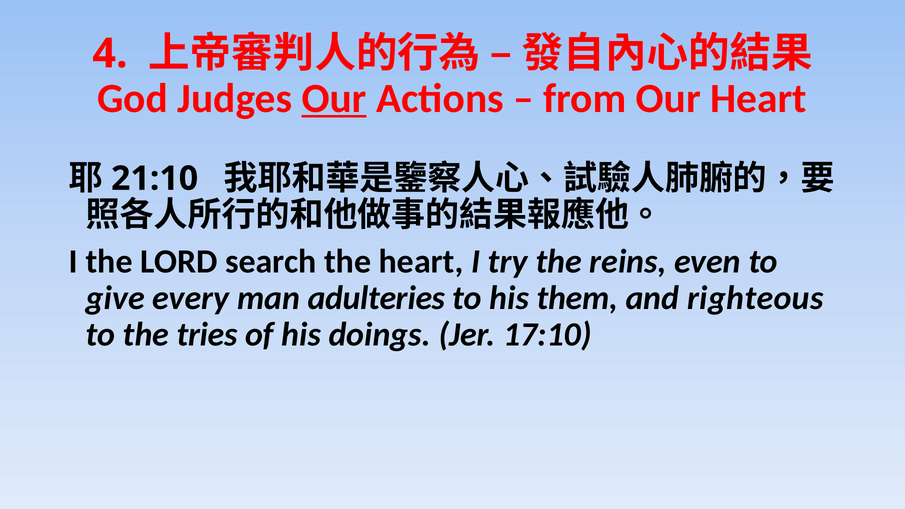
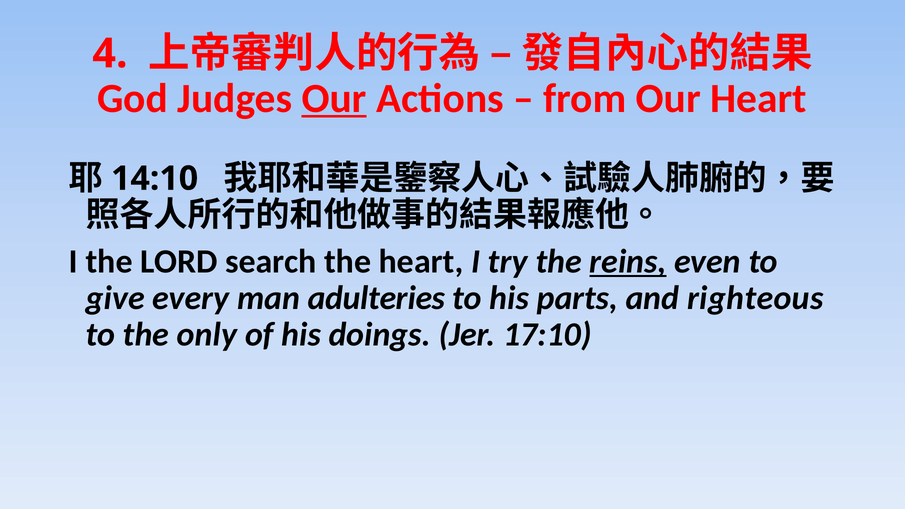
21:10: 21:10 -> 14:10 (155, 179)
reins underline: none -> present (628, 261)
them: them -> parts (577, 298)
tries: tries -> only (207, 335)
